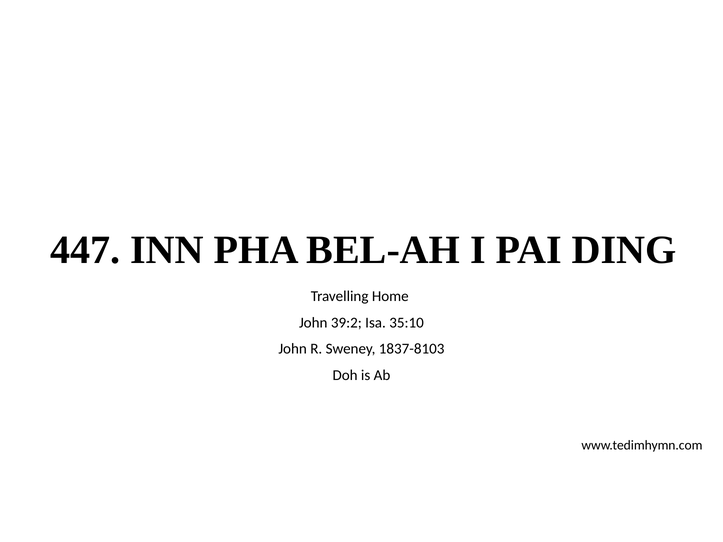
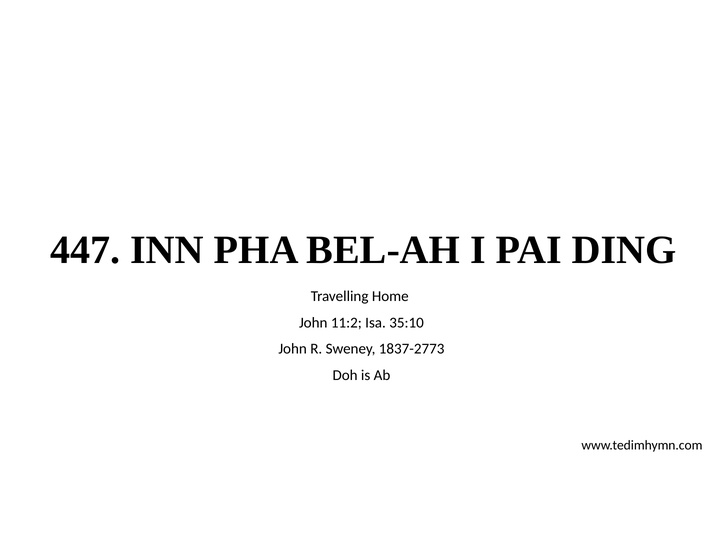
39:2: 39:2 -> 11:2 (346, 323)
1837-8103: 1837-8103 -> 1837-2773 (412, 349)
